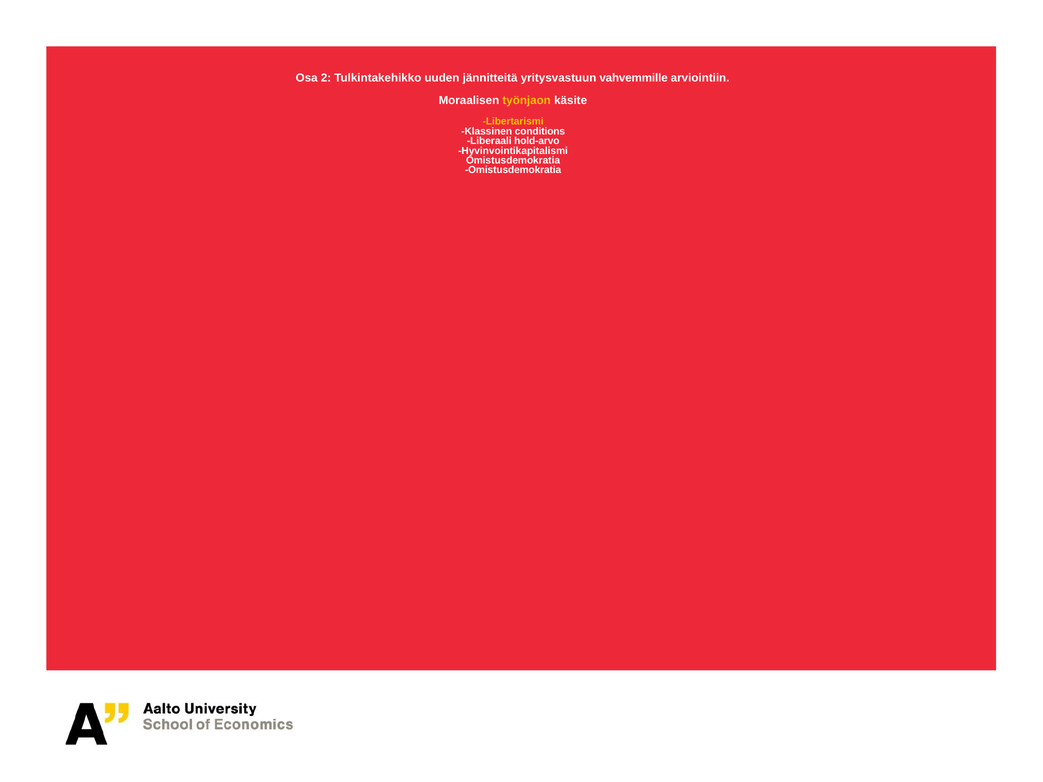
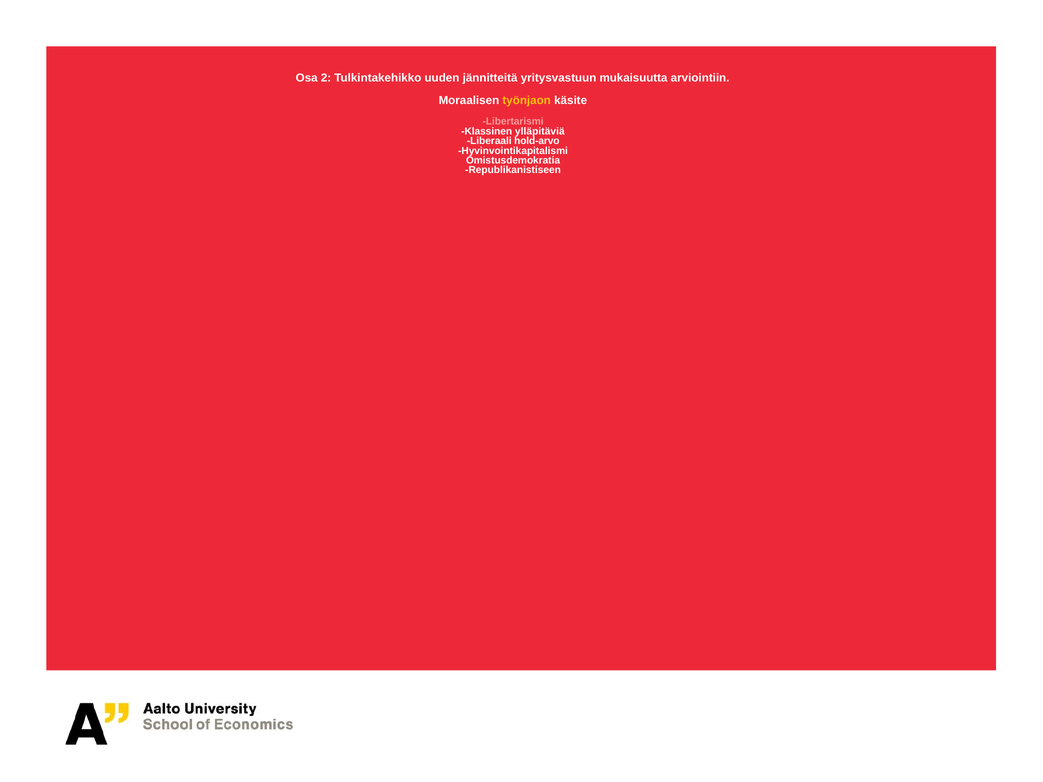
vahvemmille: vahvemmille -> mukaisuutta (633, 78)
Libertarismi colour: yellow -> pink (513, 122)
conditions: conditions -> ylläpitäviä (540, 131)
Omistusdemokratia: Omistusdemokratia -> Republikanistiseen (513, 170)
